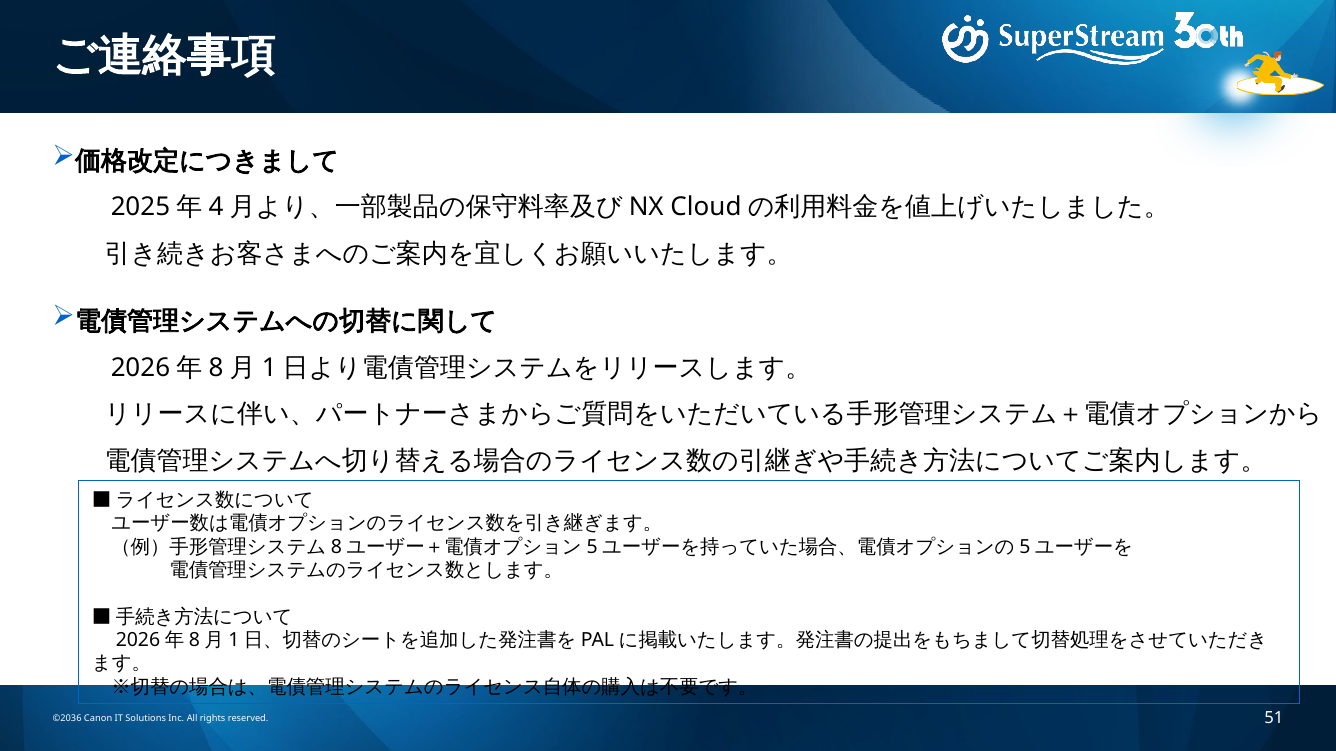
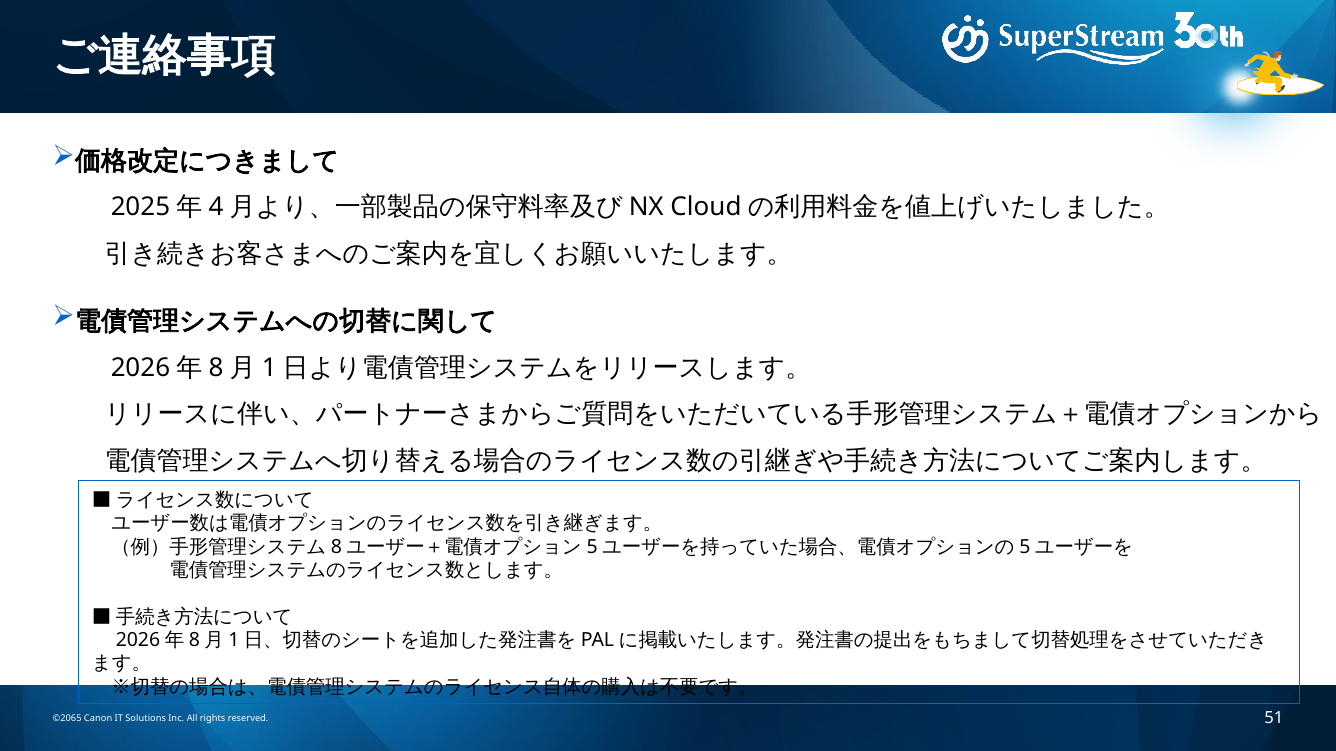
©2036: ©2036 -> ©2065 (67, 719)
